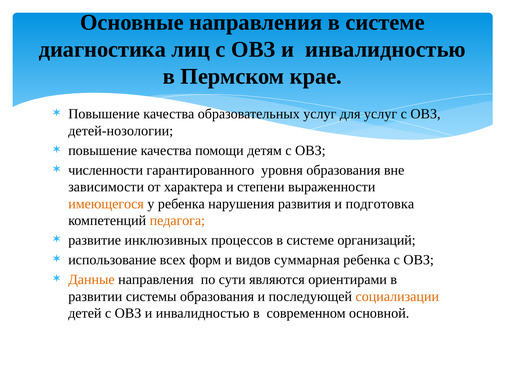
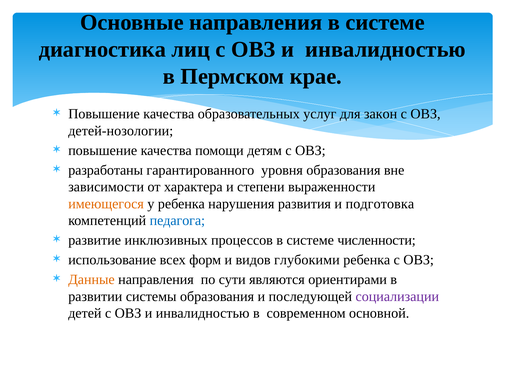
для услуг: услуг -> закон (381, 114)
численности: численности -> разработаны (106, 170)
педагога colour: orange -> blue (177, 220)
организаций: организаций -> численности (377, 240)
суммарная: суммарная -> глубокими (307, 260)
социализации colour: orange -> purple (397, 296)
